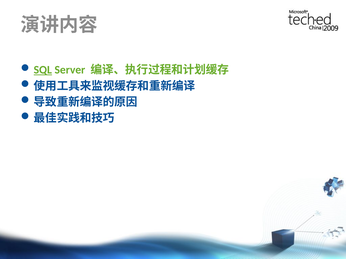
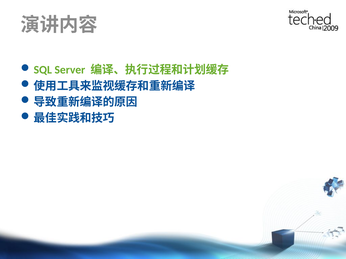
SQL underline: present -> none (43, 70)
